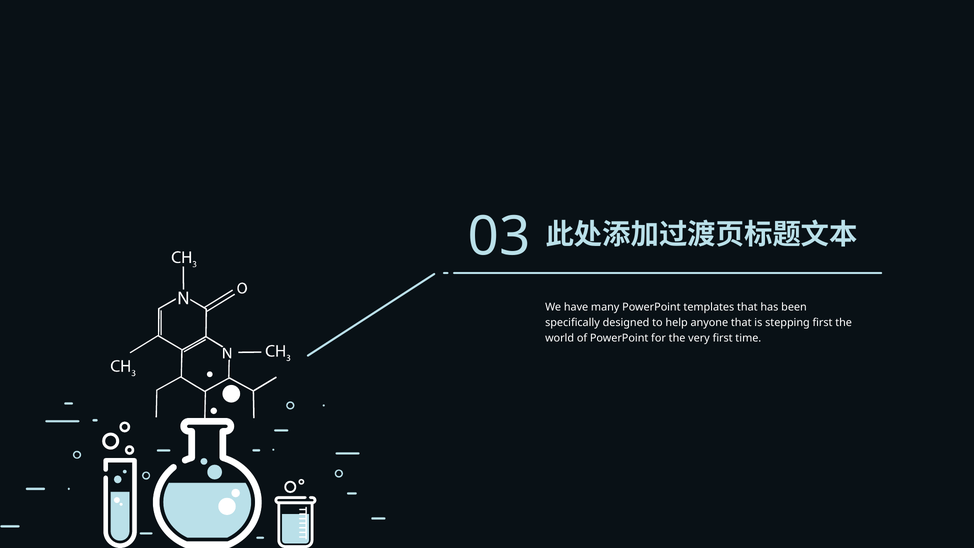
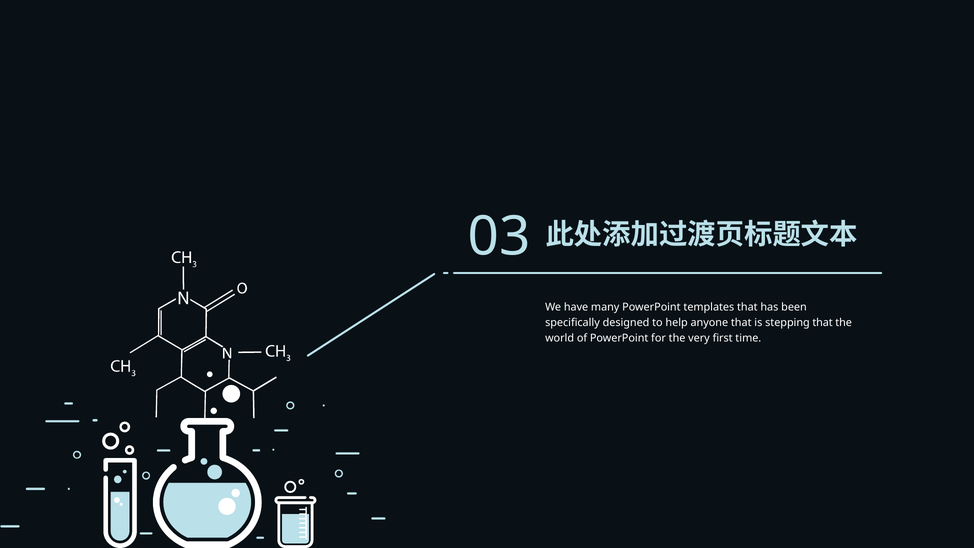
stepping first: first -> that (823, 323)
